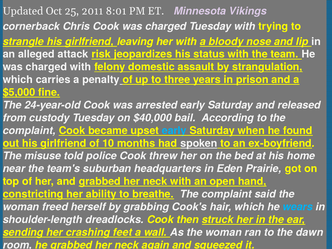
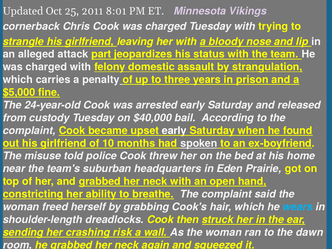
risk: risk -> part (101, 54)
early colour: light blue -> white (174, 131)
feet: feet -> risk (123, 232)
